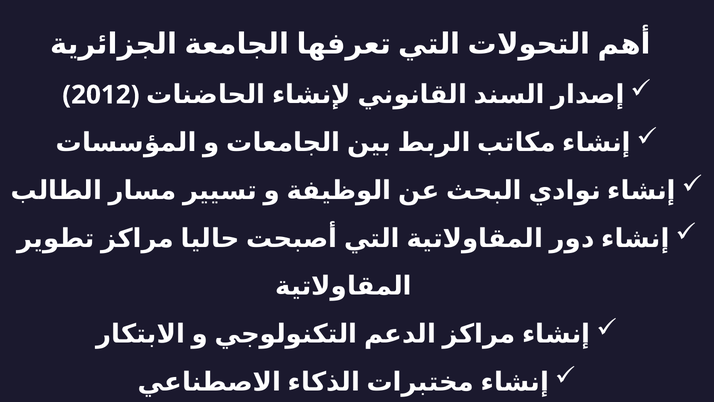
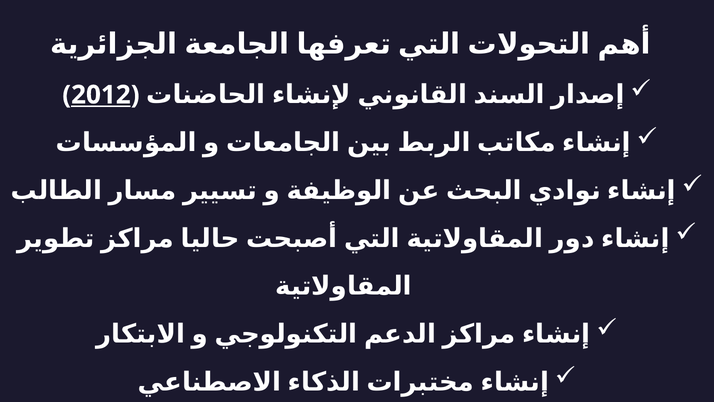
2012 underline: none -> present (101, 95)
